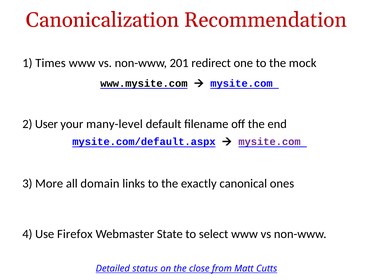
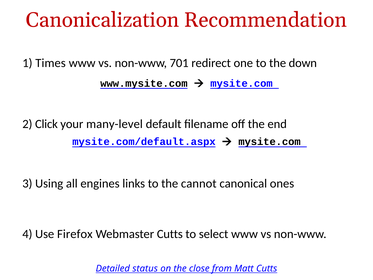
201: 201 -> 701 (179, 63)
mock: mock -> down (303, 63)
User: User -> Click (46, 124)
mysite.com colour: purple -> black (270, 142)
More: More -> Using (49, 183)
domain: domain -> engines (100, 183)
exactly: exactly -> cannot (199, 183)
Webmaster State: State -> Cutts (170, 234)
